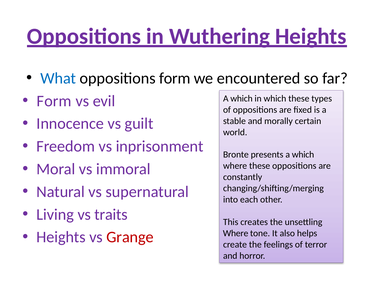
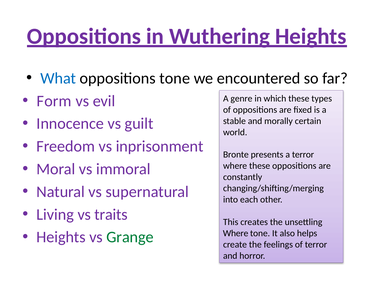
oppositions form: form -> tone (175, 78)
which: which -> genre (241, 98)
presents a which: which -> terror (303, 154)
Grange colour: red -> green (130, 237)
